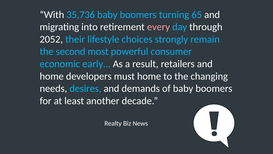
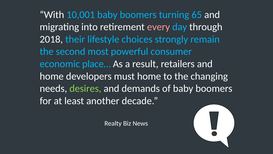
35,736: 35,736 -> 10,001 (81, 15)
2052: 2052 -> 2018 (51, 39)
early…: early… -> place… (96, 64)
desires colour: light blue -> light green (85, 88)
